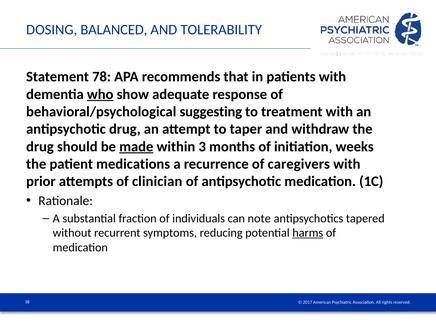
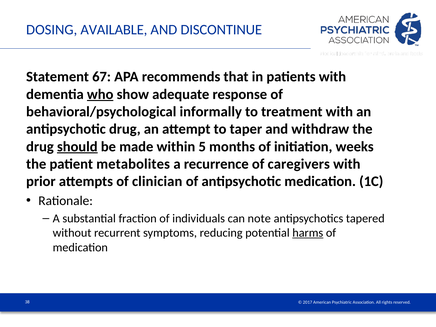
BALANCED: BALANCED -> AVAILABLE (114, 30)
TOLERABILITY: TOLERABILITY -> DISCONTINUE (221, 30)
78: 78 -> 67 (102, 77)
suggesting: suggesting -> informally (211, 112)
should underline: none -> present (77, 147)
made underline: present -> none (136, 147)
3: 3 -> 5 (202, 147)
medications: medications -> metabolites (133, 164)
